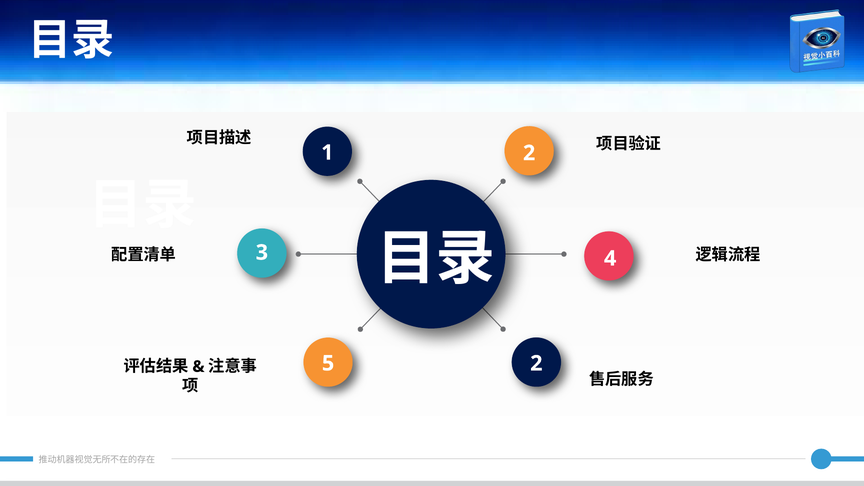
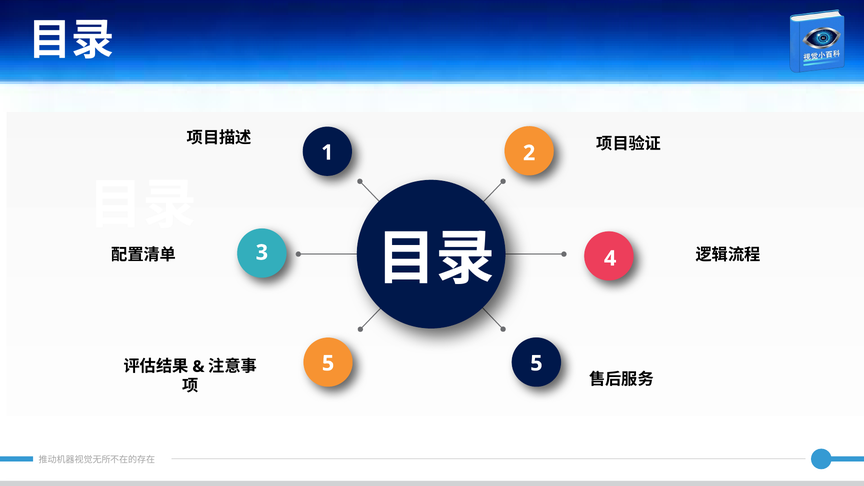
5 2: 2 -> 5 (536, 363)
